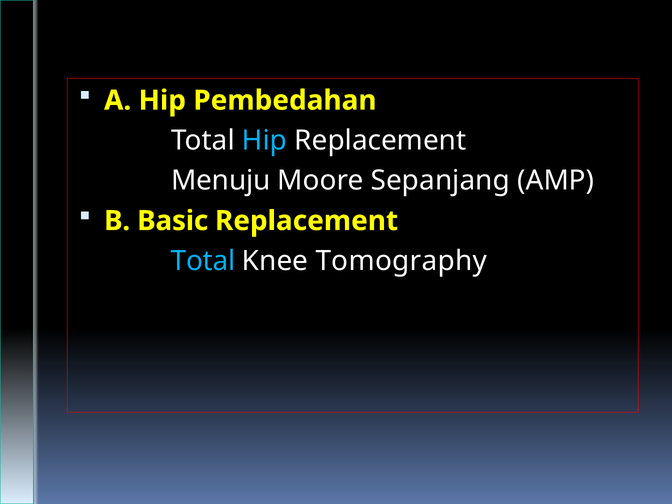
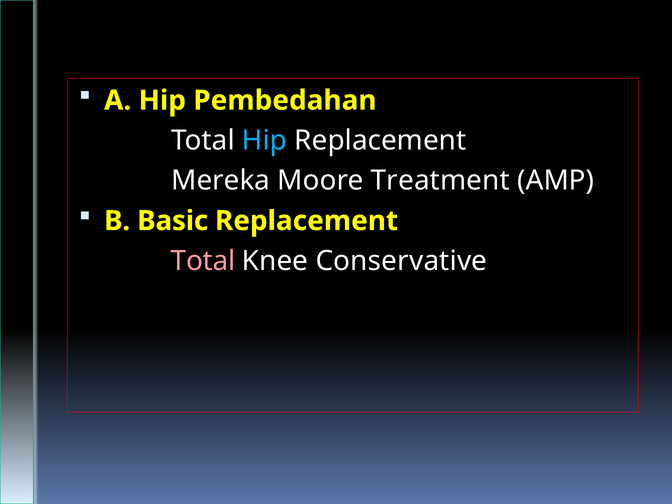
Menuju: Menuju -> Mereka (221, 181)
Sepanjang: Sepanjang -> Treatment (440, 181)
Total colour: light blue -> pink (203, 261)
Tomography: Tomography -> Conservative (401, 261)
